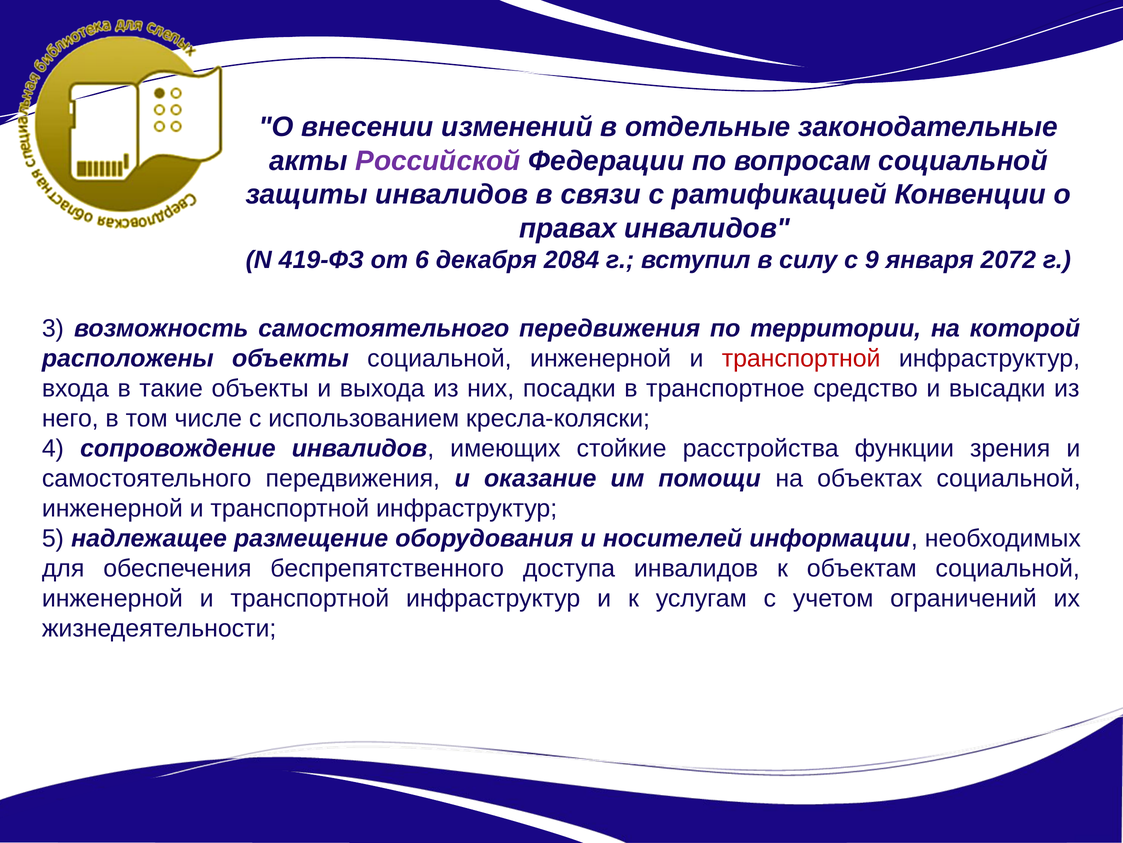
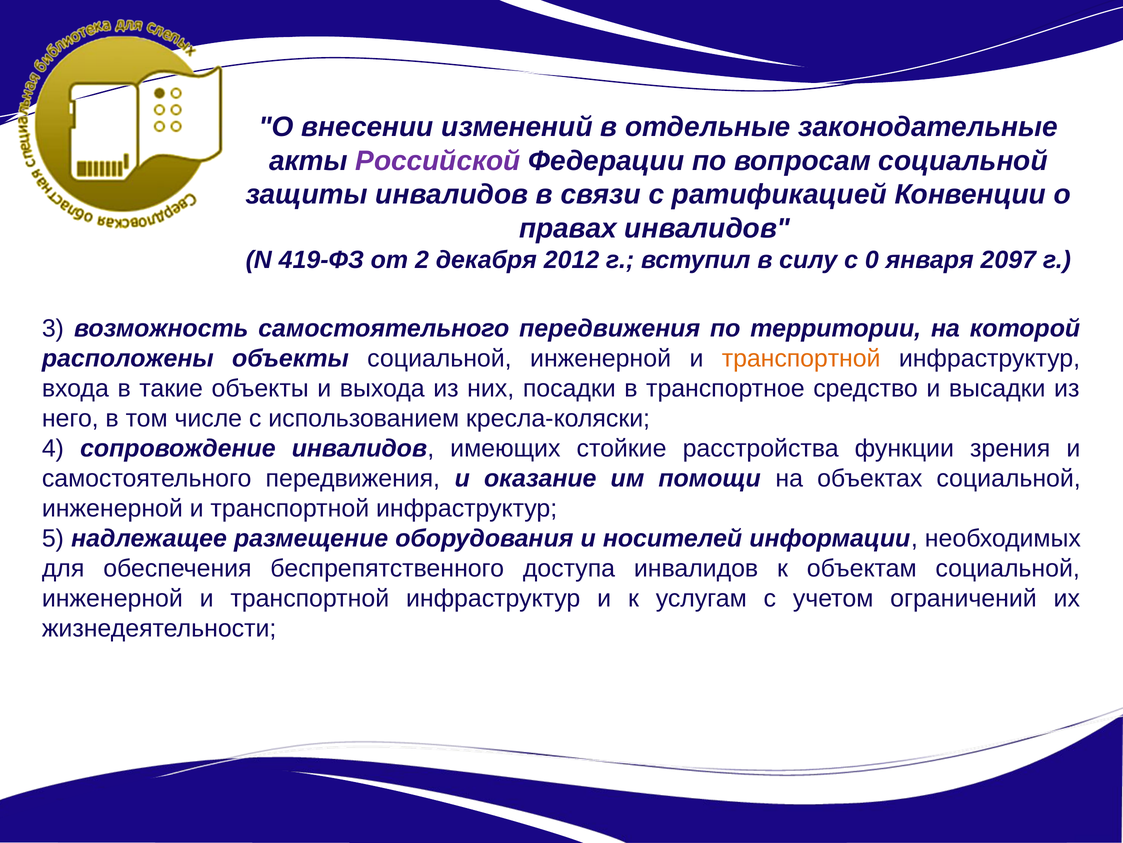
6: 6 -> 2 (422, 260)
2084: 2084 -> 2012 (572, 260)
9: 9 -> 0 (872, 260)
2072: 2072 -> 2097 (1008, 260)
транспортной colour: red -> orange (801, 358)
